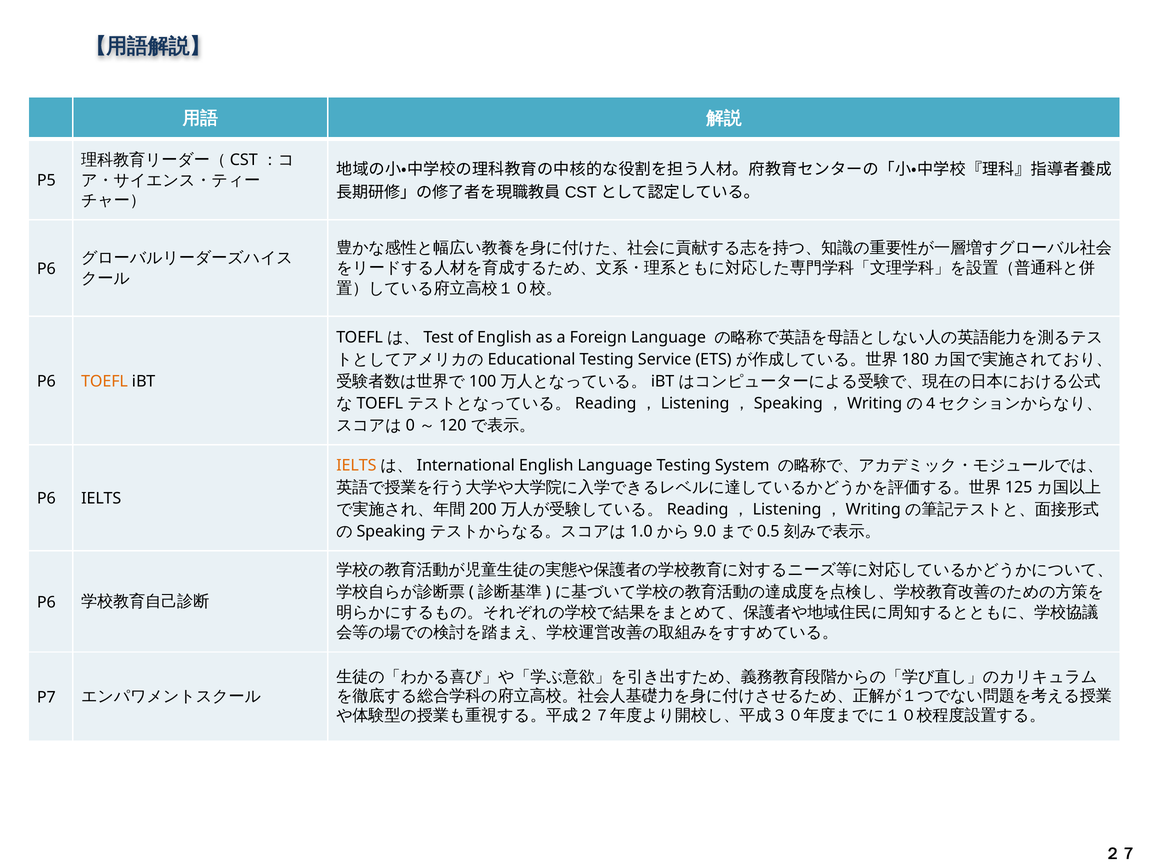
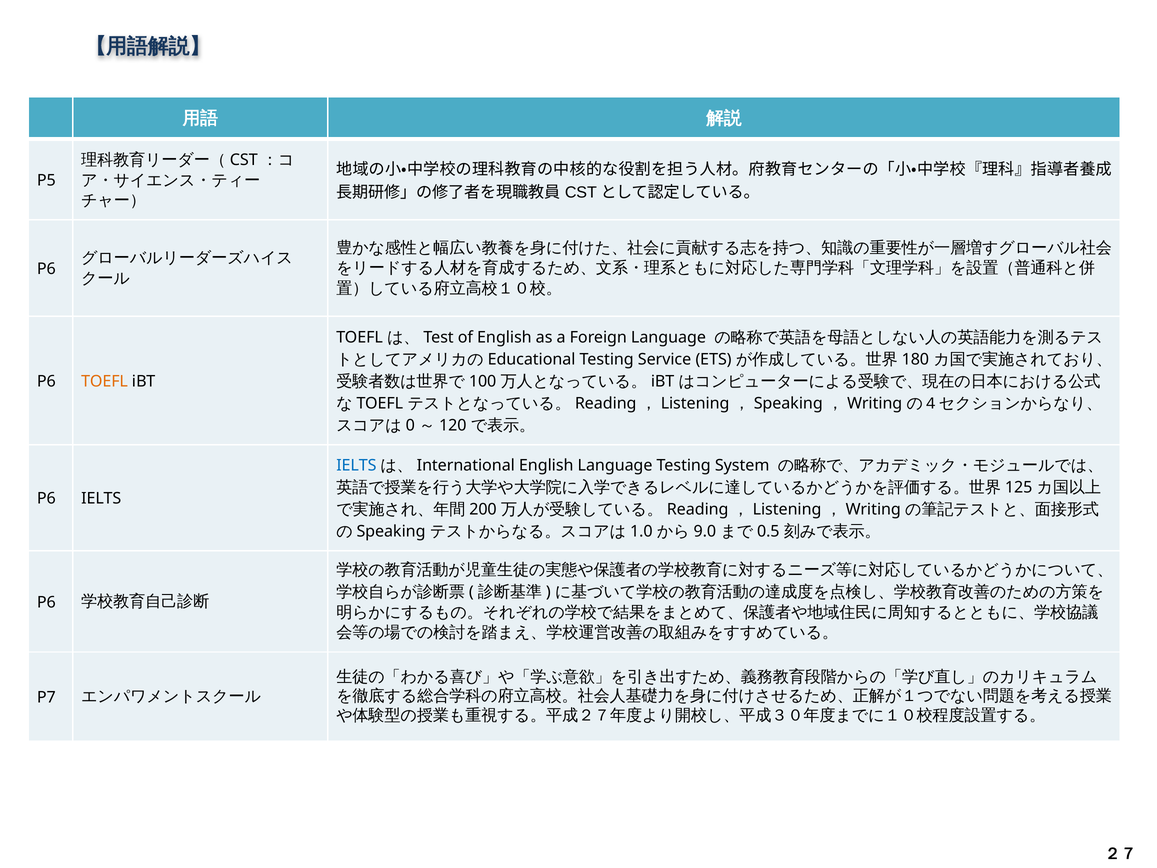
IELTS colour: orange -> blue (356, 465)
